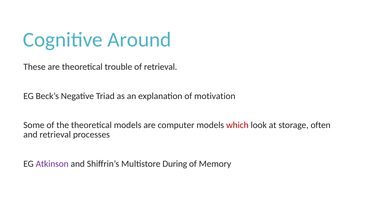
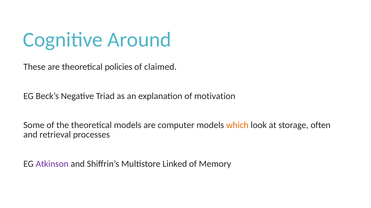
trouble: trouble -> policies (119, 67)
of retrieval: retrieval -> claimed (160, 67)
which colour: red -> orange (237, 126)
During: During -> Linked (175, 164)
